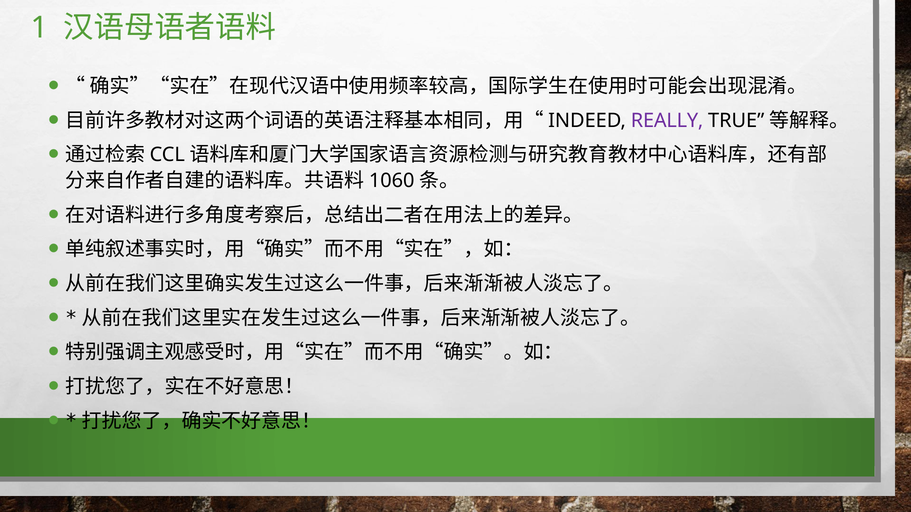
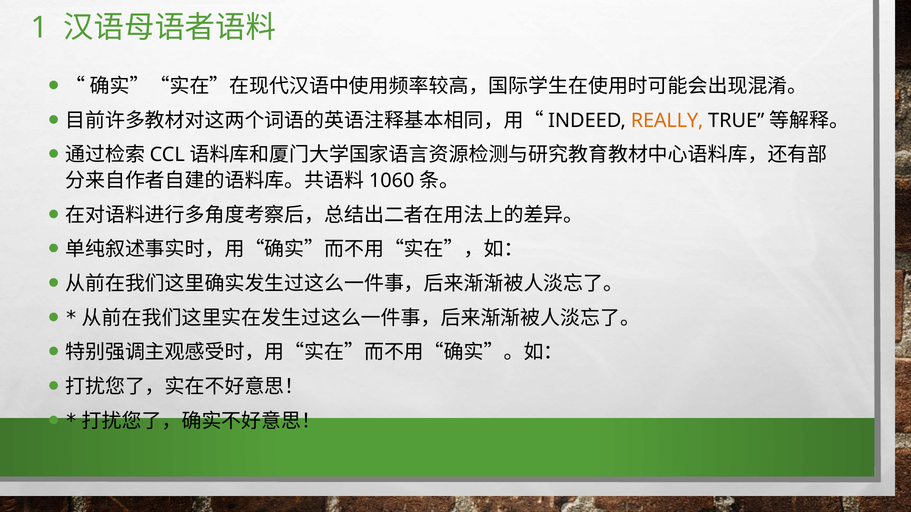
REALLY colour: purple -> orange (667, 121)
